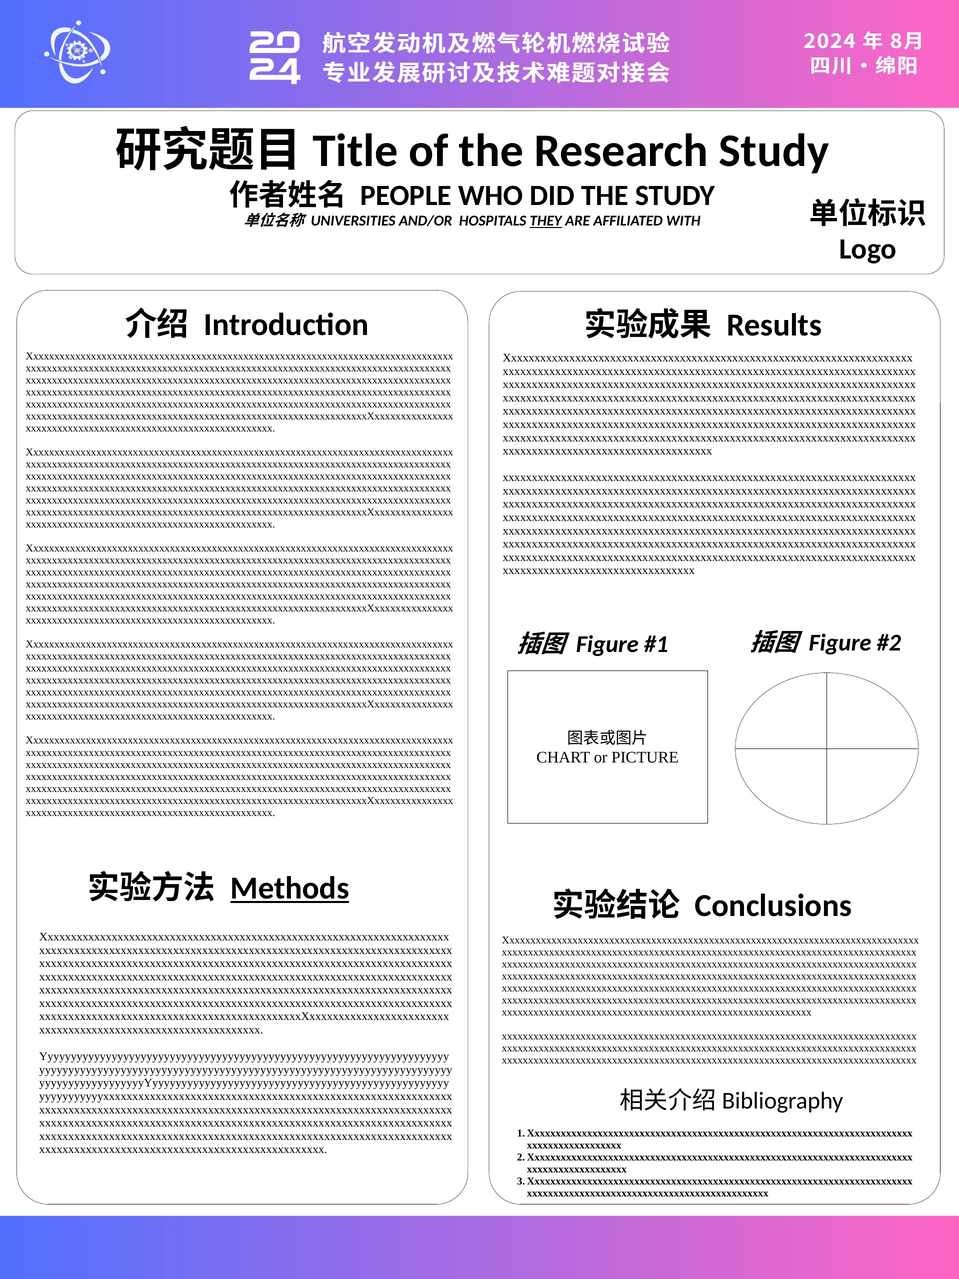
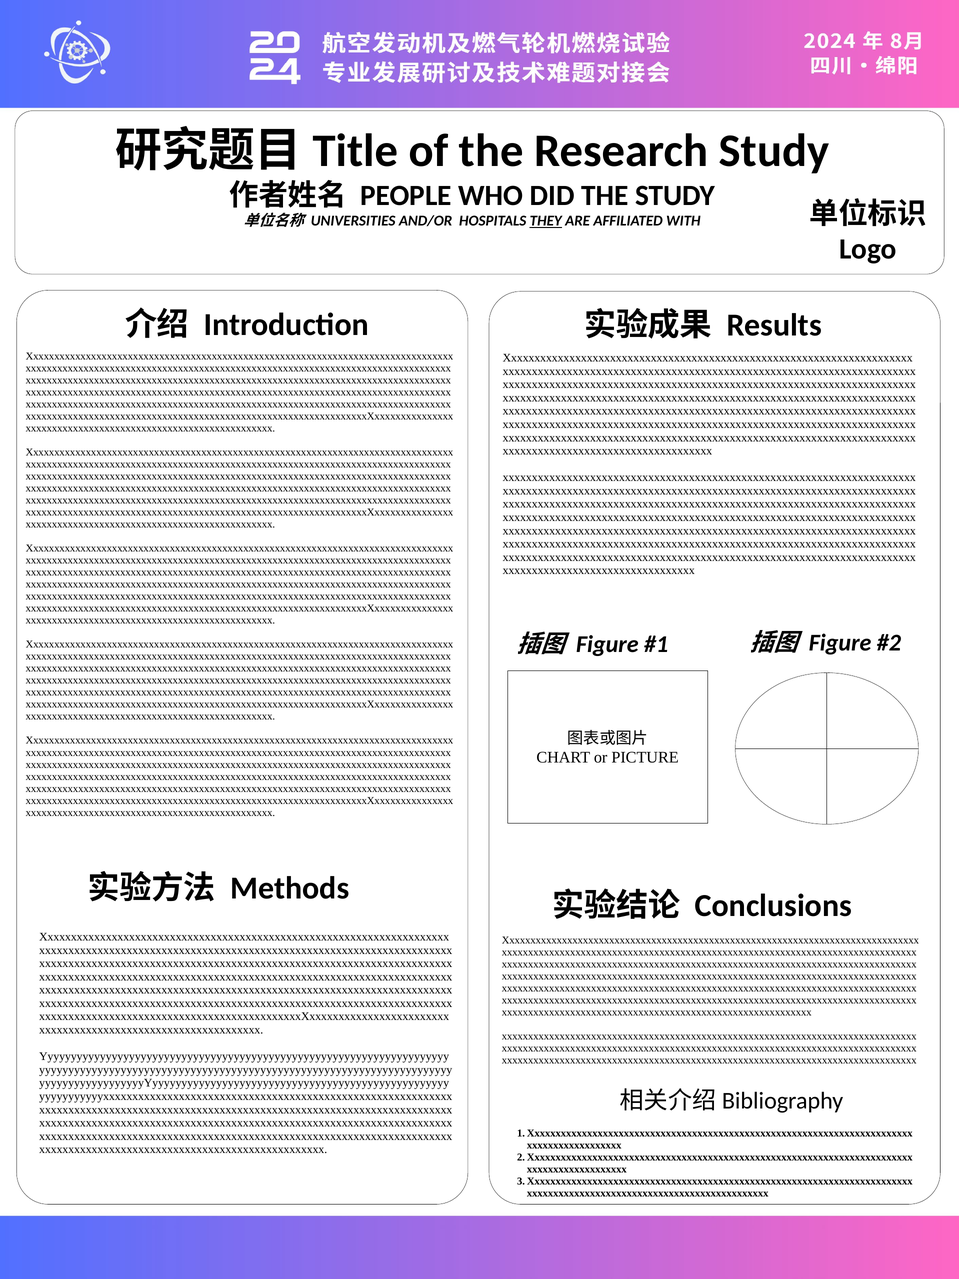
Methods underline: present -> none (290, 888)
